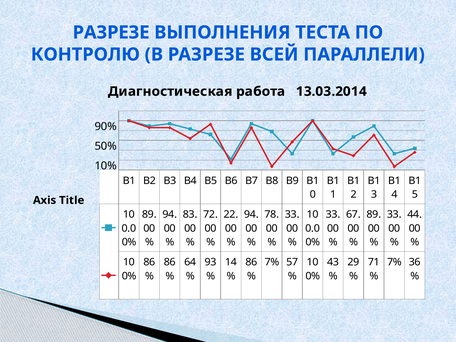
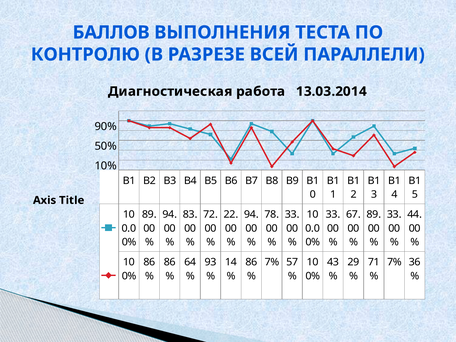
РАЗРЕЗЕ: РАЗРЕЗЕ -> БАЛЛОВ (111, 32)
